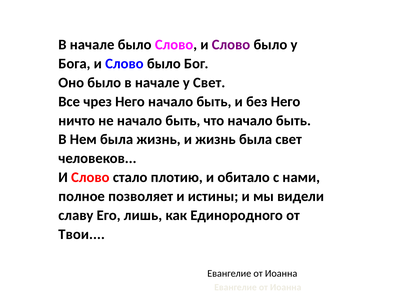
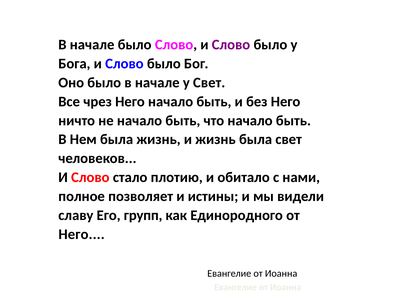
лишь: лишь -> групп (143, 215)
Твои: Твои -> Него (82, 234)
